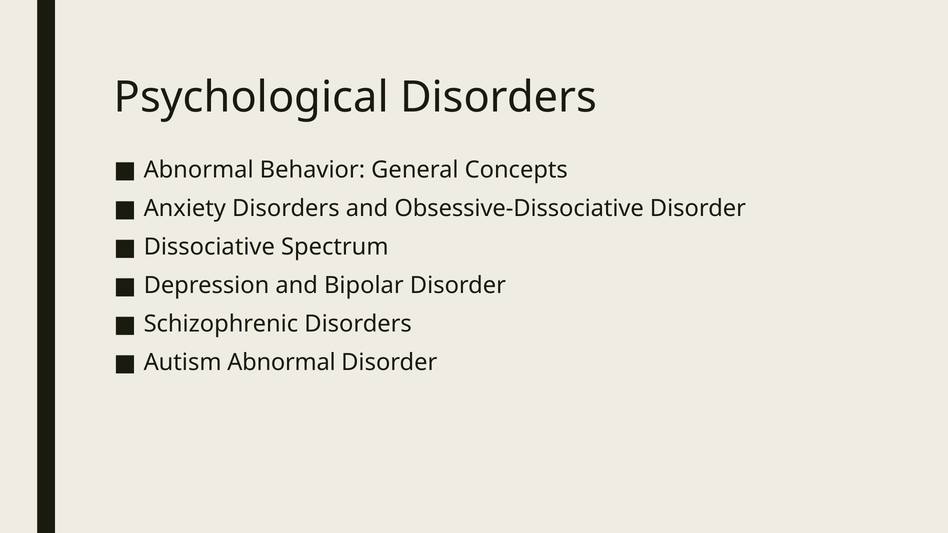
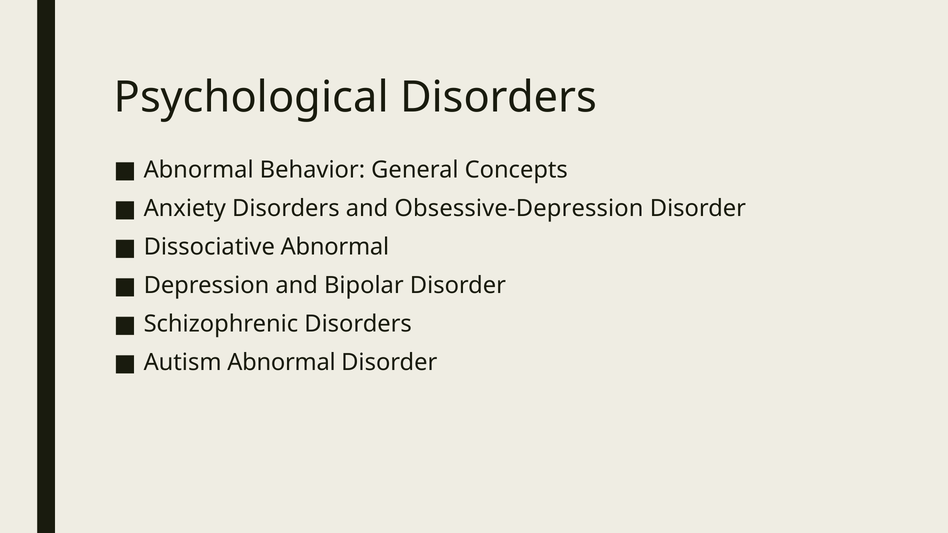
Obsessive-Dissociative: Obsessive-Dissociative -> Obsessive-Depression (519, 208)
Dissociative Spectrum: Spectrum -> Abnormal (335, 247)
